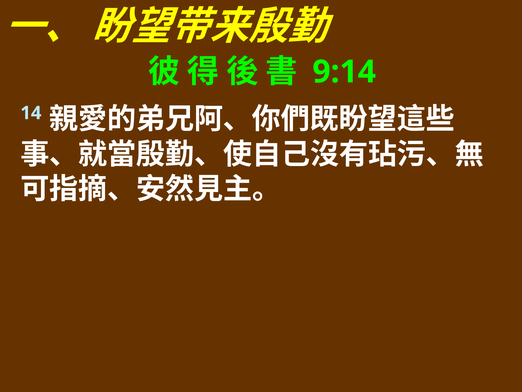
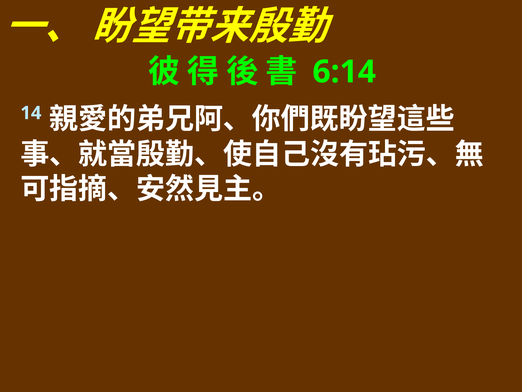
9:14: 9:14 -> 6:14 (344, 72)
